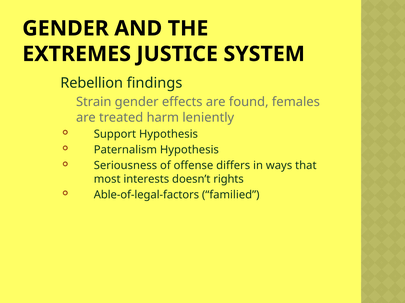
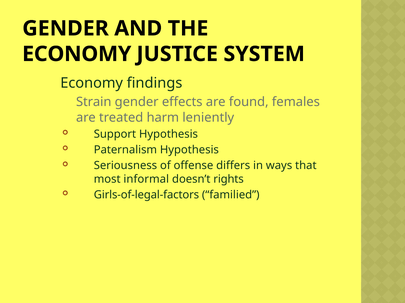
EXTREMES: EXTREMES -> ECONOMY (77, 54)
Rebellion: Rebellion -> Economy (92, 83)
interests: interests -> informal (146, 179)
Able-of-legal-factors: Able-of-legal-factors -> Girls-of-legal-factors (146, 195)
